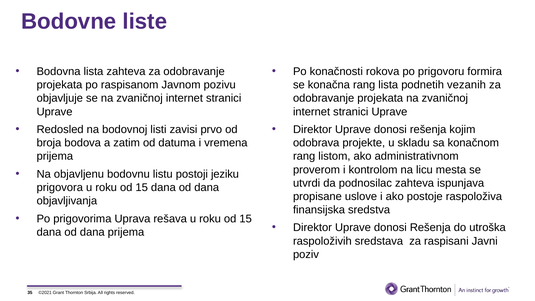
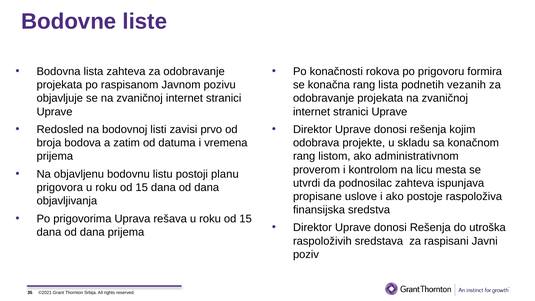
jeziku: jeziku -> planu (225, 174)
